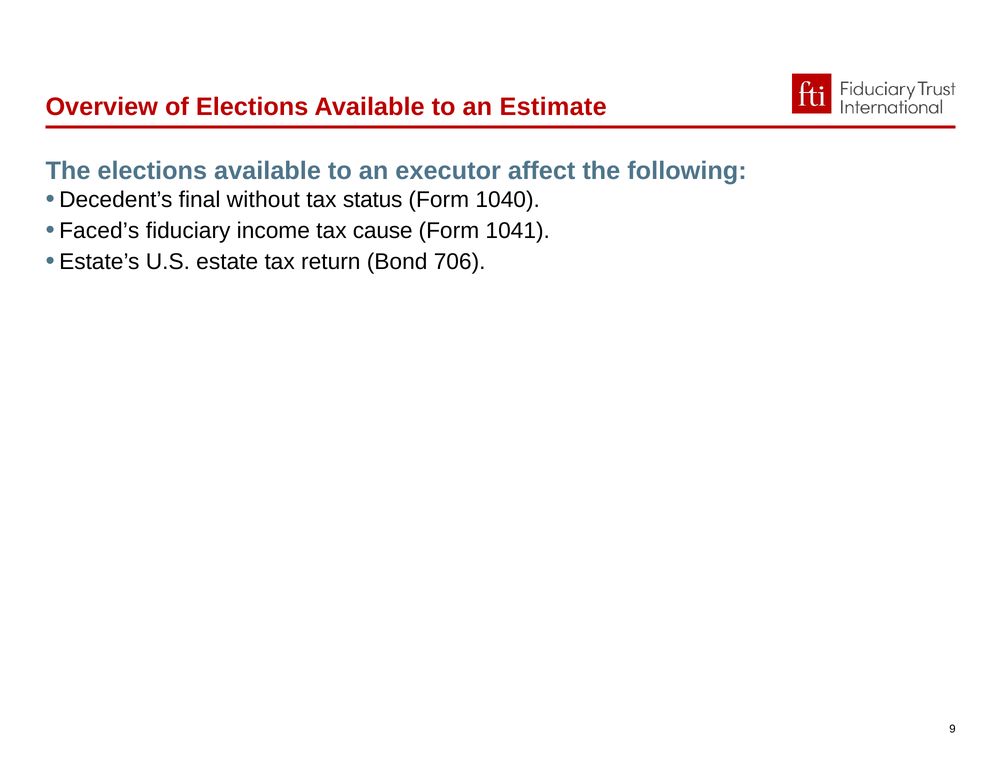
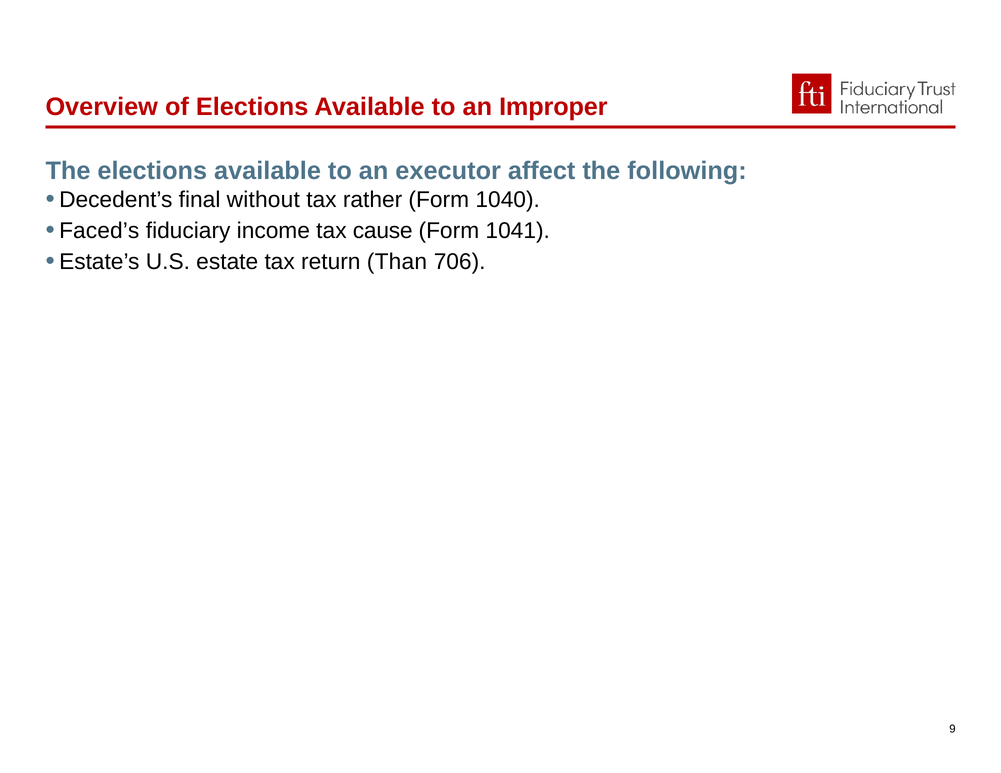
Estimate: Estimate -> Improper (553, 107)
status: status -> rather (373, 200)
Bond: Bond -> Than (397, 262)
